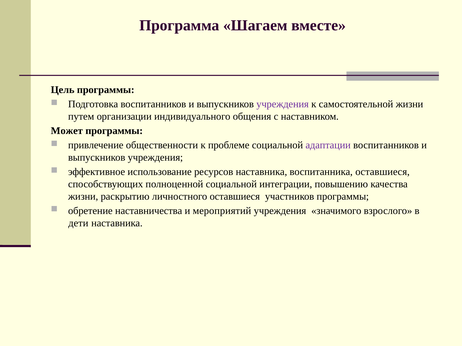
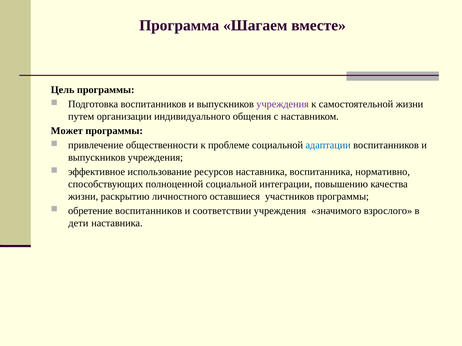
адаптации colour: purple -> blue (328, 145)
воспитанника оставшиеся: оставшиеся -> нормативно (383, 172)
обретение наставничества: наставничества -> воспитанников (149, 211)
мероприятий: мероприятий -> соответствии (222, 211)
